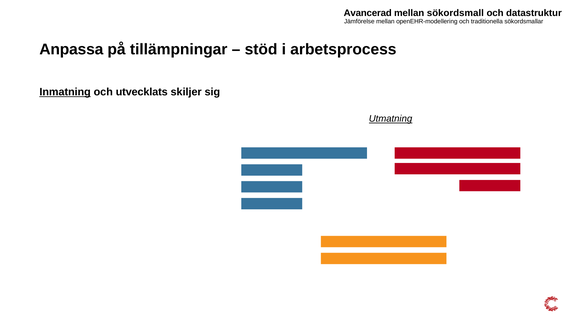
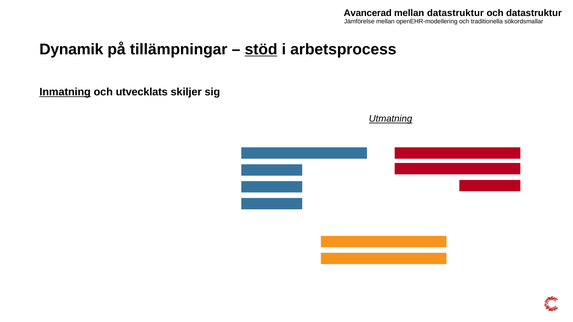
mellan sökordsmall: sökordsmall -> datastruktur (455, 13)
Anpassa: Anpassa -> Dynamik (71, 49)
stöd underline: none -> present (261, 49)
